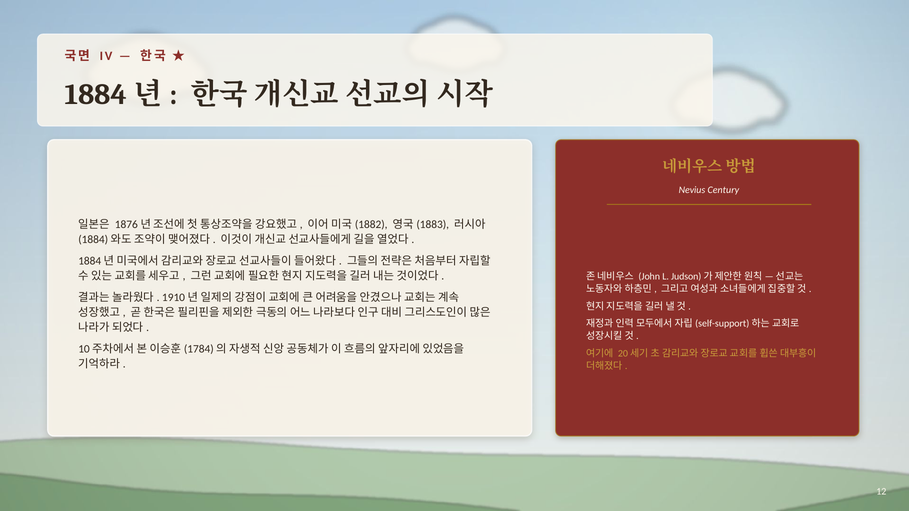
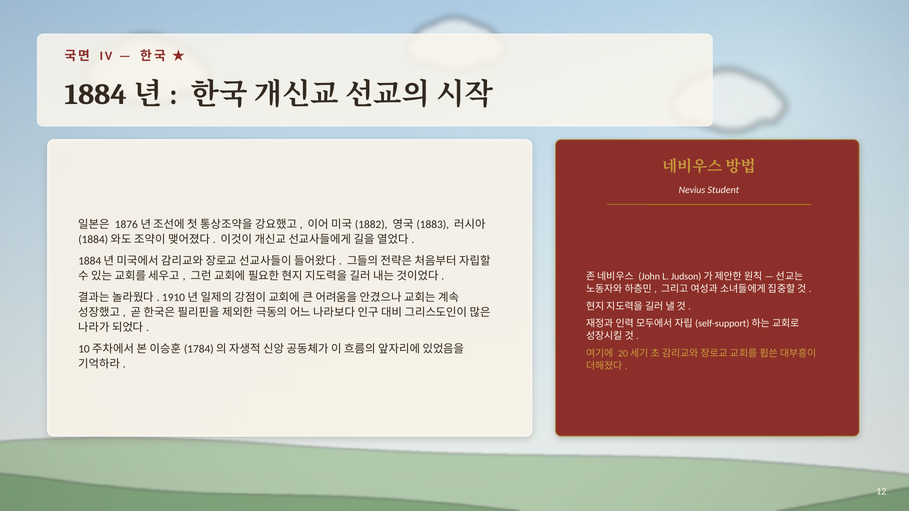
Century: Century -> Student (723, 190)
